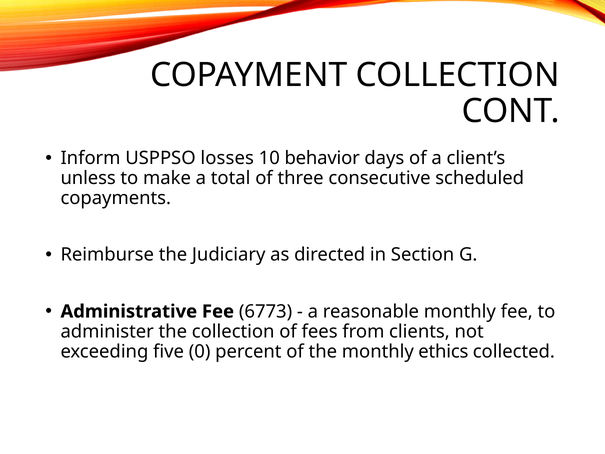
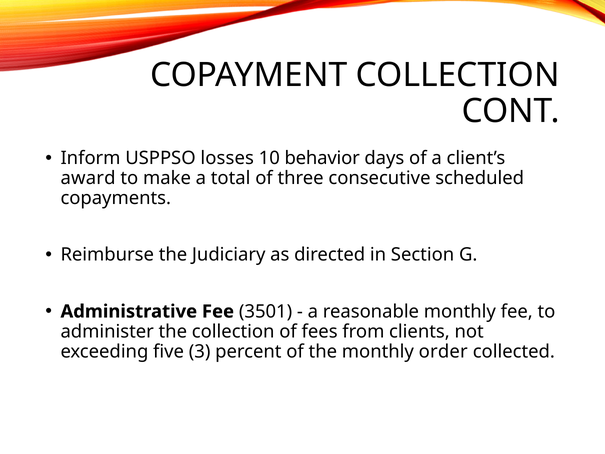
unless: unless -> award (88, 178)
6773: 6773 -> 3501 (266, 311)
0: 0 -> 3 (200, 351)
ethics: ethics -> order (443, 351)
